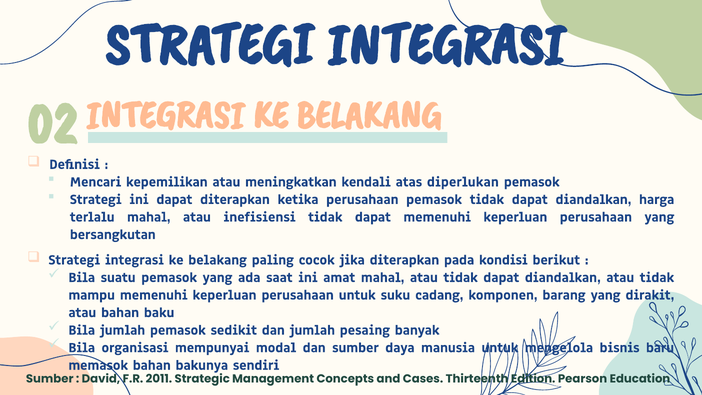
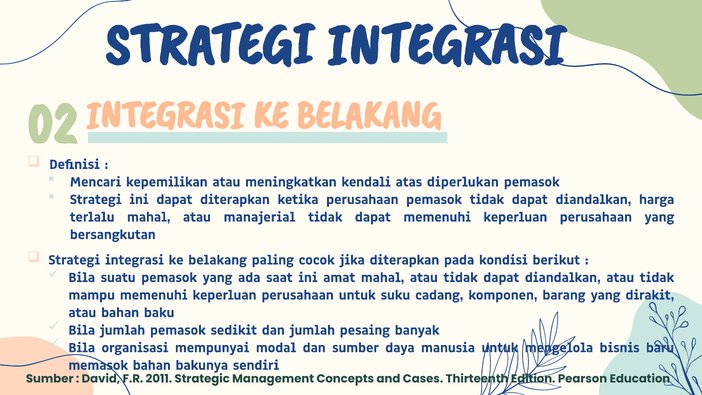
inefisiensi: inefisiensi -> manajerial (259, 217)
